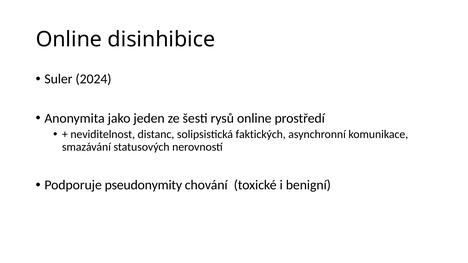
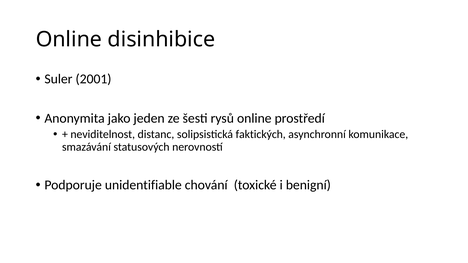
2024: 2024 -> 2001 (94, 79)
pseudonymity: pseudonymity -> unidentifiable (143, 185)
